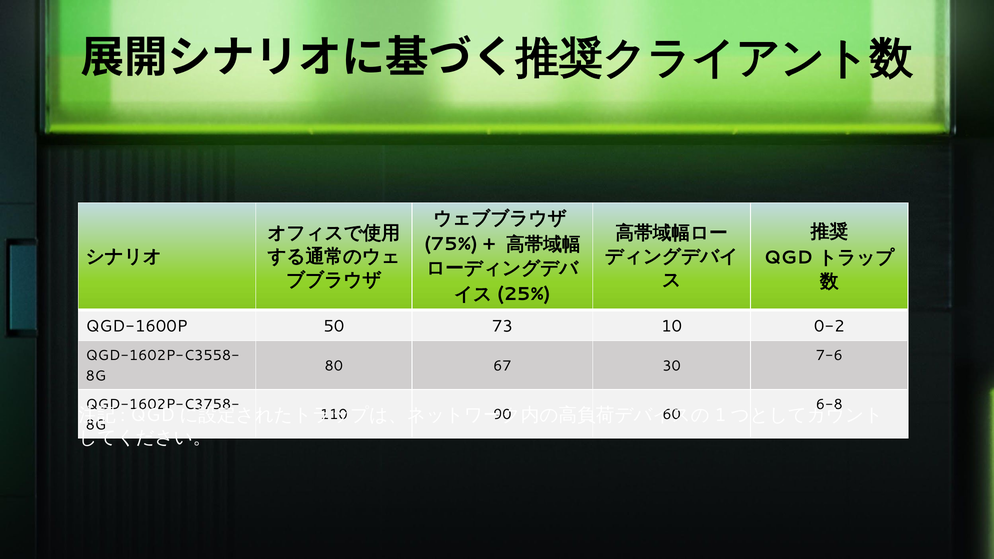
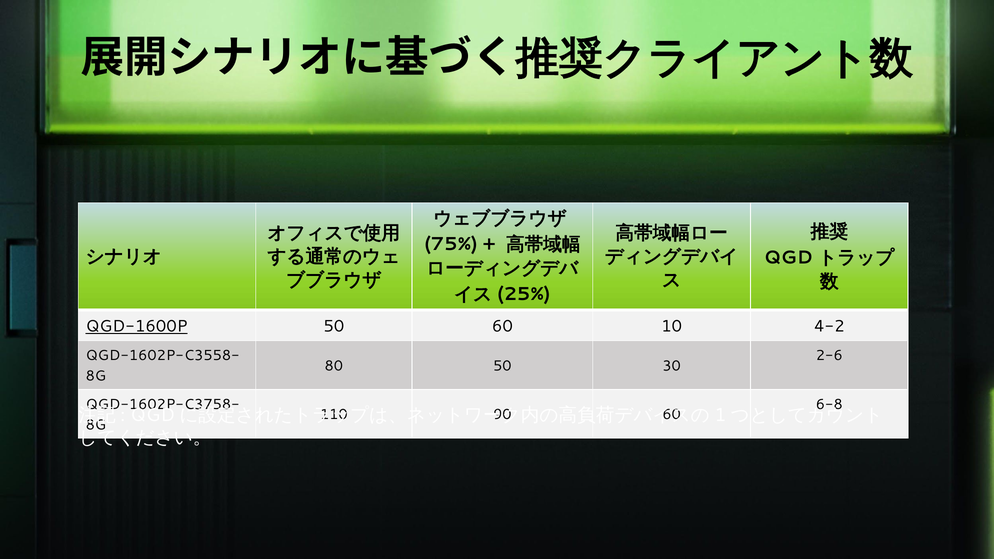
QGD-1600P underline: none -> present (137, 326)
50 73: 73 -> 60 (502, 326)
0-2: 0-2 -> 4-2 (829, 326)
7-6: 7-6 -> 2-6 (829, 356)
80 67: 67 -> 50 (502, 366)
